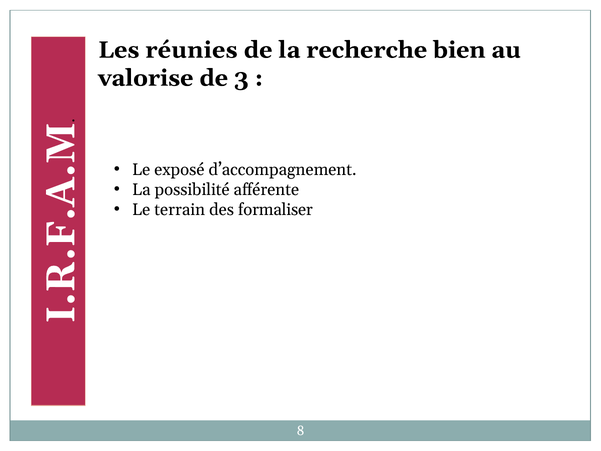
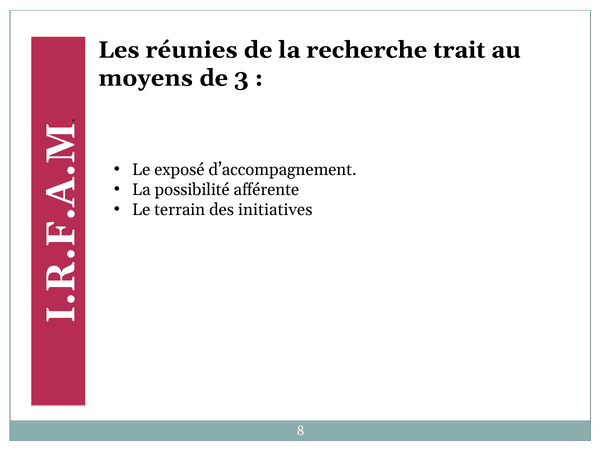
bien: bien -> trait (459, 50)
valorise: valorise -> moyens (146, 78)
formaliser: formaliser -> initiatives (275, 210)
